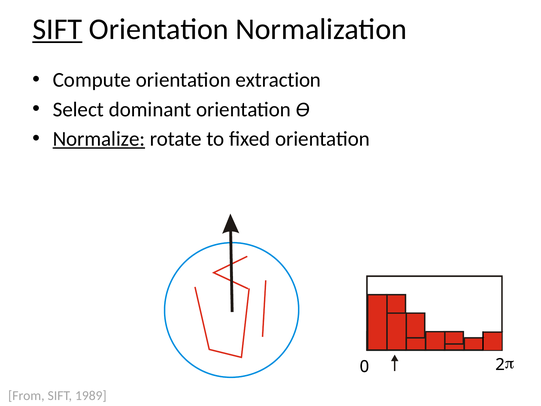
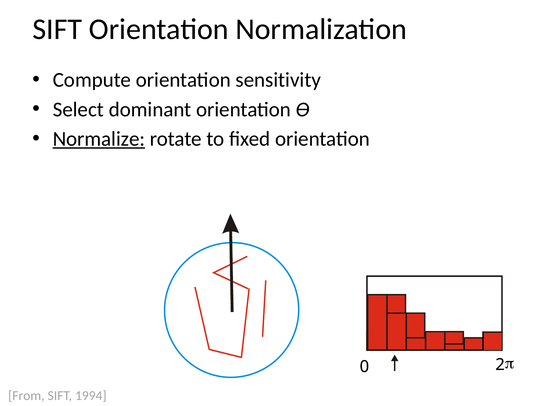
SIFT underline: present -> none (57, 29)
extraction: extraction -> sensitivity (278, 80)
1989: 1989 -> 1994 (91, 395)
